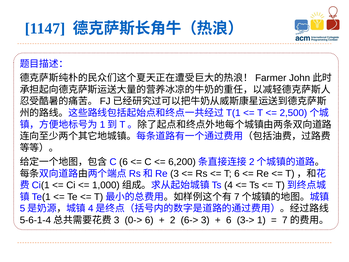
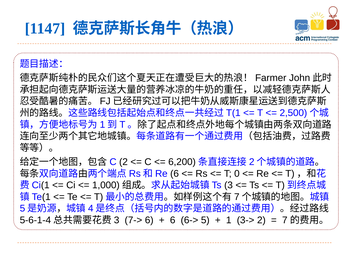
6: 6 -> 2 (123, 162)
3: 3 -> 6 (175, 173)
T 6: 6 -> 0 (237, 173)
4: 4 -> 3 (229, 185)
0->: 0-> -> 7-> (133, 220)
2: 2 -> 6 (173, 220)
6-> 3: 3 -> 5 (205, 220)
6: 6 -> 1 (229, 220)
3-> 1: 1 -> 2 (261, 220)
